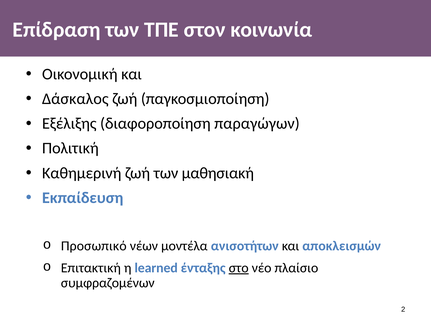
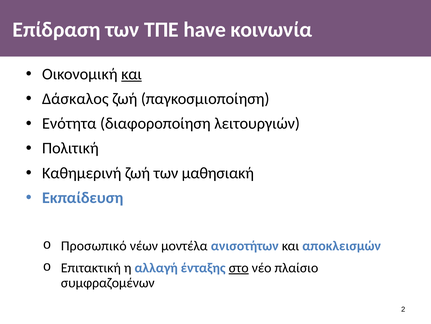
στον: στον -> have (205, 30)
και underline: none -> present (131, 74)
Εξέλιξης: Εξέλιξης -> Ενότητα (69, 123)
παραγώγων: παραγώγων -> λειτουργιών (257, 123)
learned: learned -> αλλαγή (156, 267)
